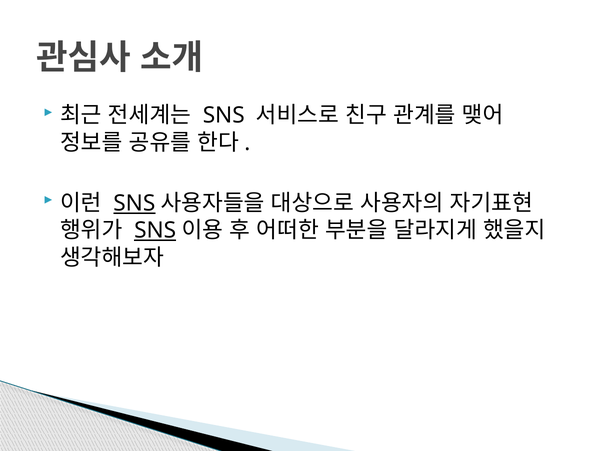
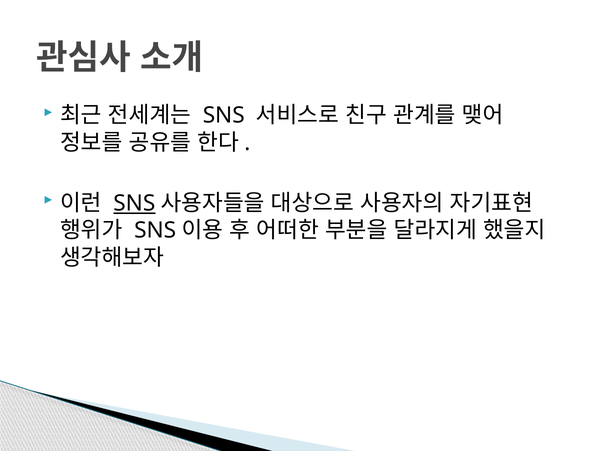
SNS underline: present -> none (155, 231)
